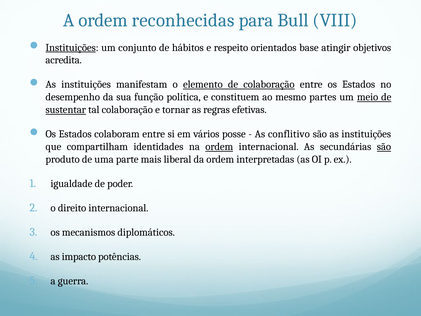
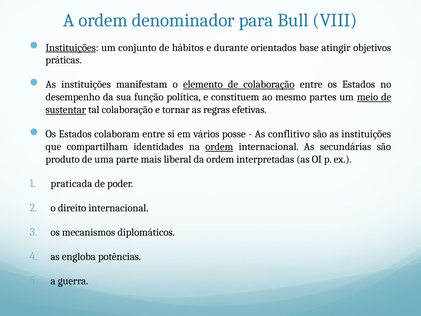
reconhecidas: reconhecidas -> denominador (183, 20)
respeito: respeito -> durante (231, 47)
acredita: acredita -> práticas (64, 60)
são underline: present -> none (384, 147)
igualdade: igualdade -> praticada (71, 184)
impacto: impacto -> engloba (79, 257)
